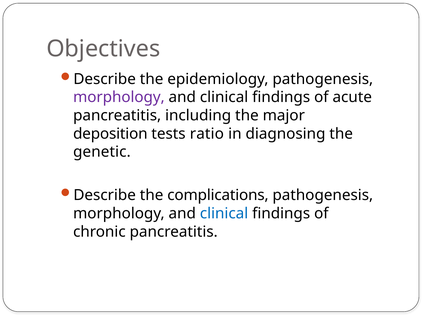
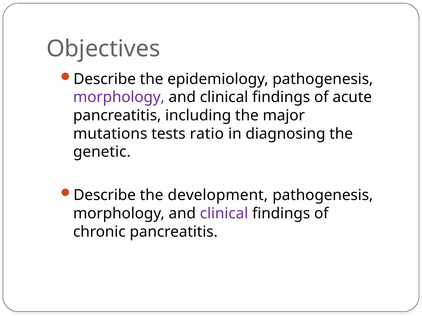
deposition: deposition -> mutations (110, 134)
complications: complications -> development (218, 196)
clinical colour: blue -> purple (224, 214)
